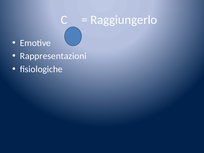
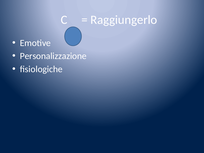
Rappresentazioni: Rappresentazioni -> Personalizzazione (53, 56)
